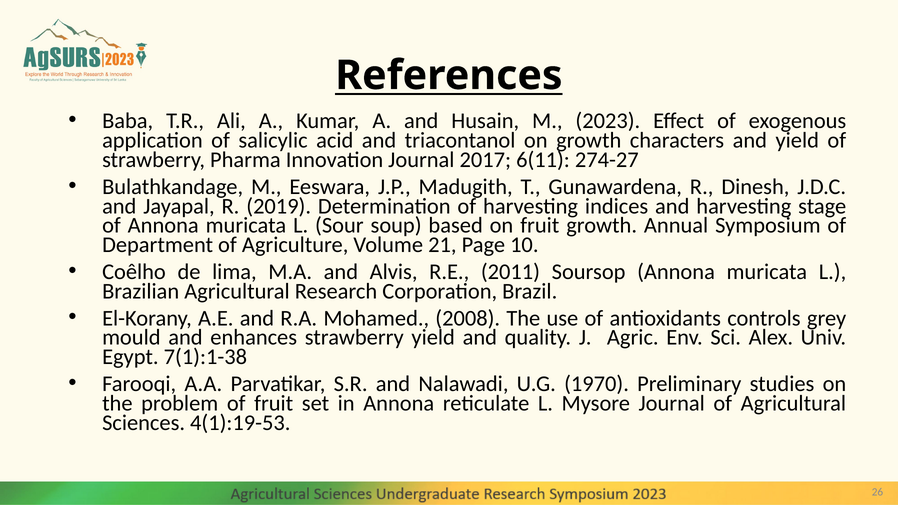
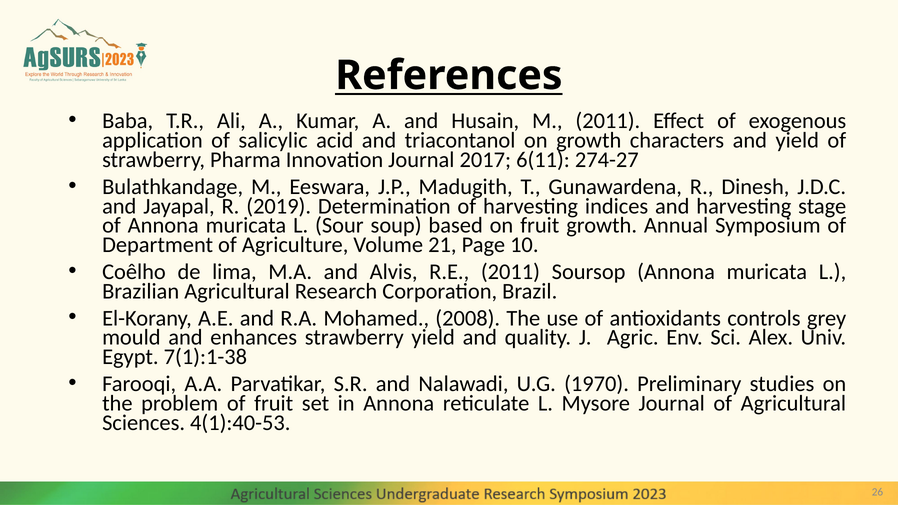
M 2023: 2023 -> 2011 (608, 121)
4(1):19-53: 4(1):19-53 -> 4(1):40-53 (240, 423)
